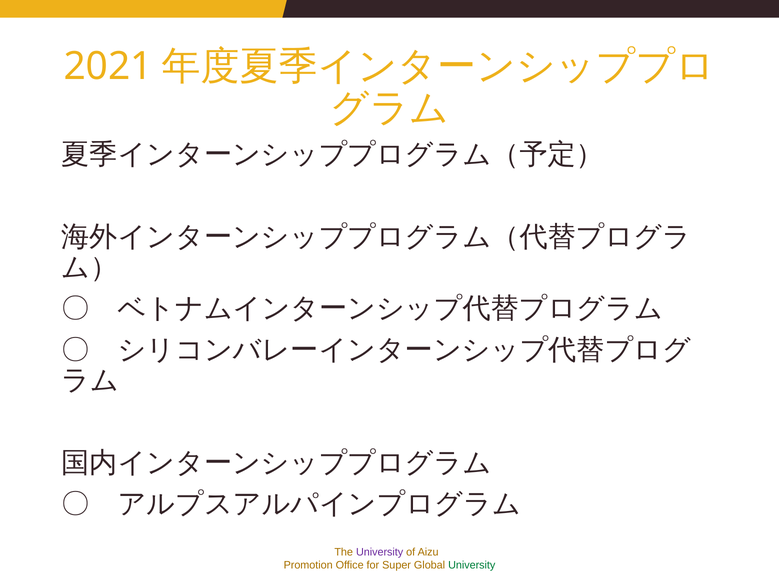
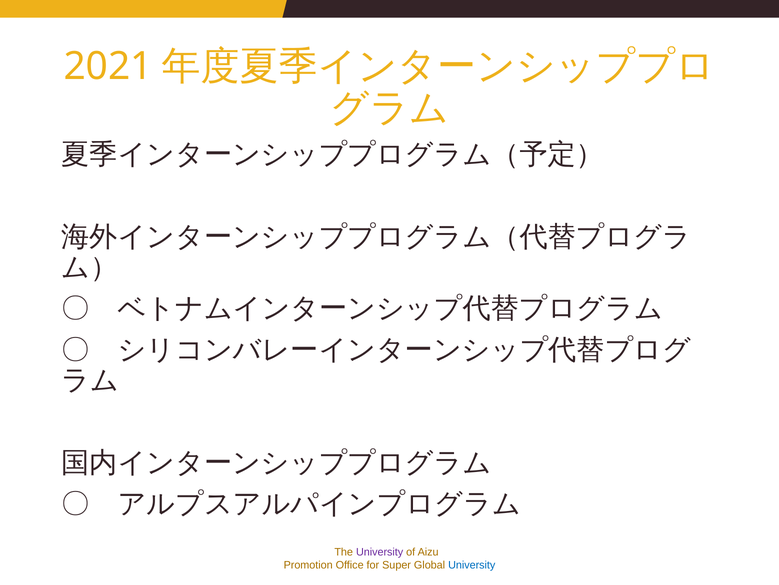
University colour: green -> blue (472, 564)
